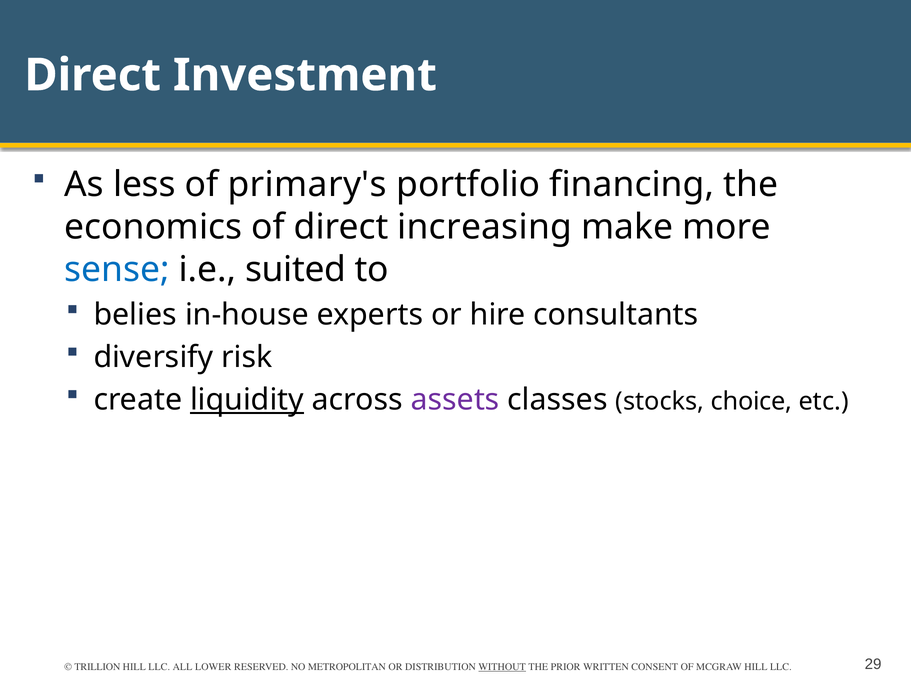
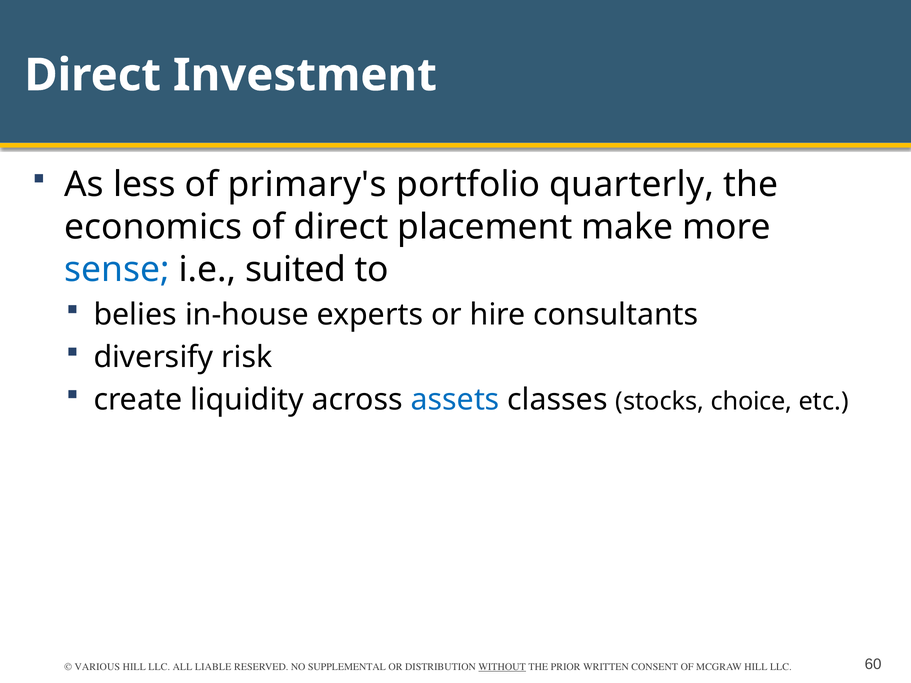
financing: financing -> quarterly (632, 185)
increasing: increasing -> placement (485, 227)
liquidity underline: present -> none (247, 400)
assets colour: purple -> blue (455, 400)
TRILLION: TRILLION -> VARIOUS (97, 667)
LOWER: LOWER -> LIABLE (213, 667)
METROPOLITAN: METROPOLITAN -> SUPPLEMENTAL (347, 667)
29: 29 -> 60 (873, 665)
